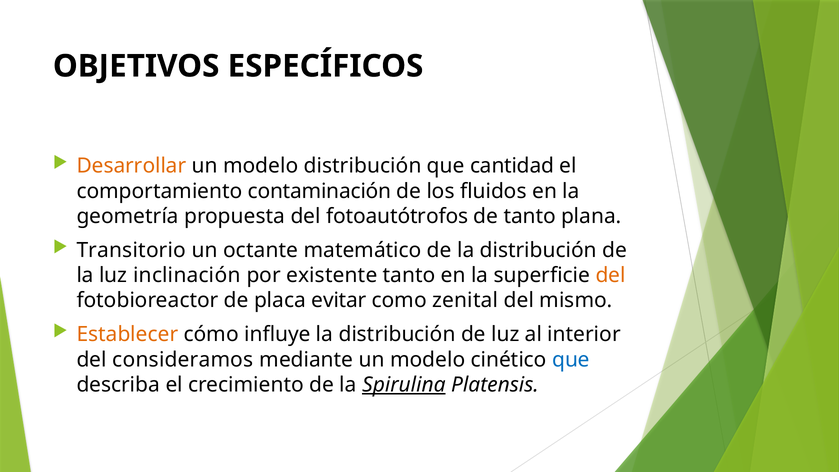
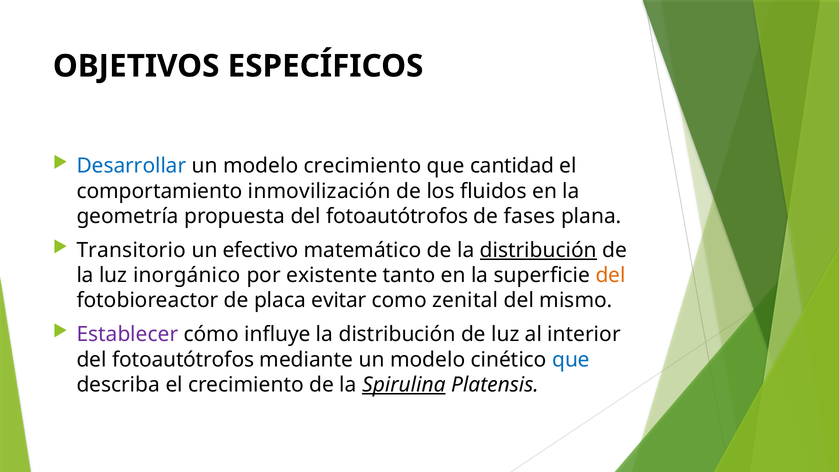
Desarrollar colour: orange -> blue (131, 166)
modelo distribución: distribución -> crecimiento (363, 166)
contaminación: contaminación -> inmovilización (319, 191)
de tanto: tanto -> fases (530, 216)
octante: octante -> efectivo (261, 250)
distribución underline: none -> present (538, 250)
inclinación: inclinación -> inorgánico (187, 275)
Establecer colour: orange -> purple (127, 334)
consideramos: consideramos -> fotoautótrofos (183, 360)
